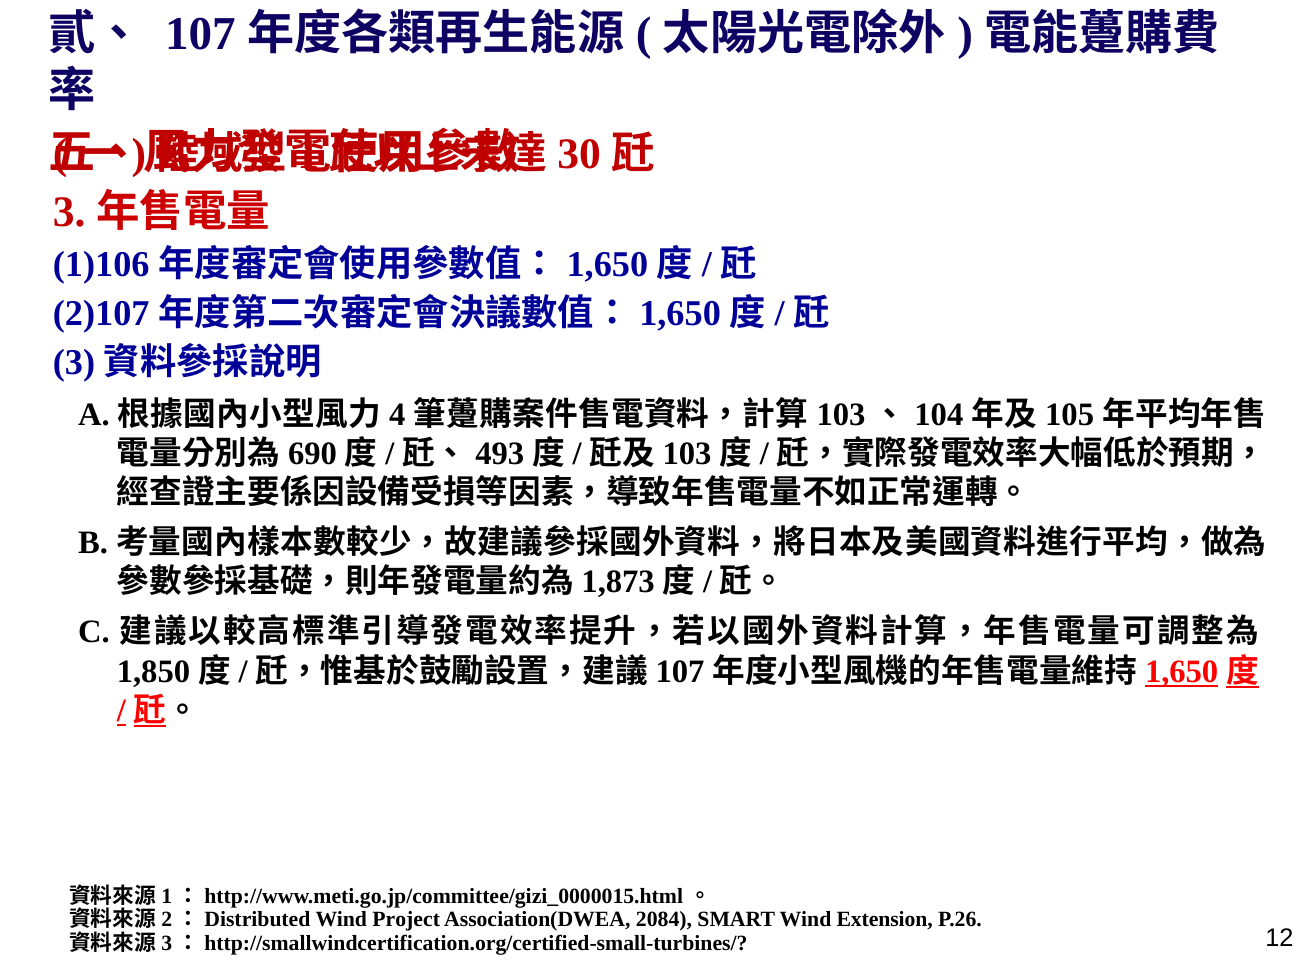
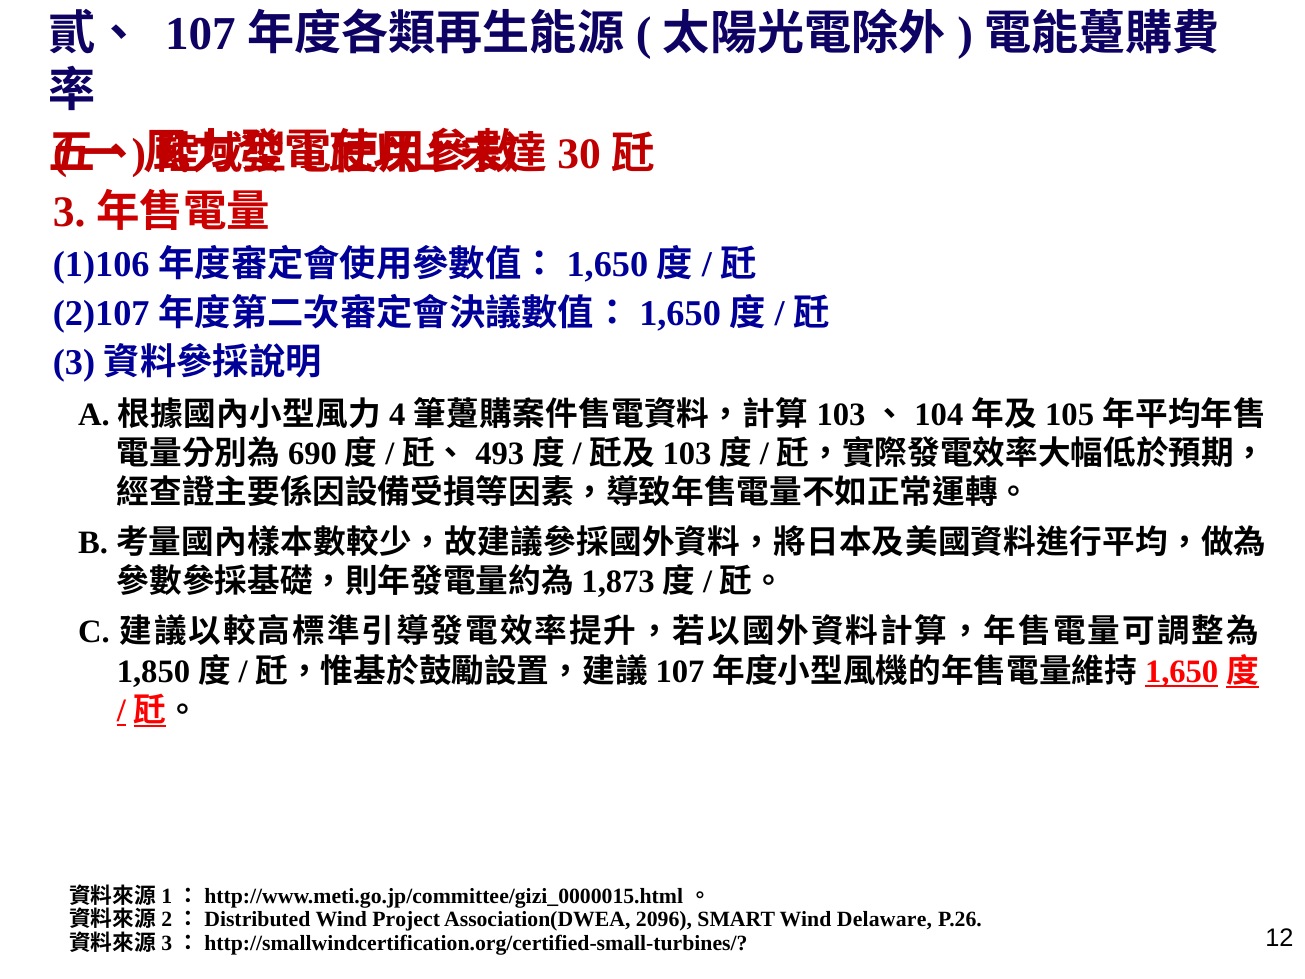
2084: 2084 -> 2096 (664, 919)
Extension: Extension -> Delaware (885, 919)
